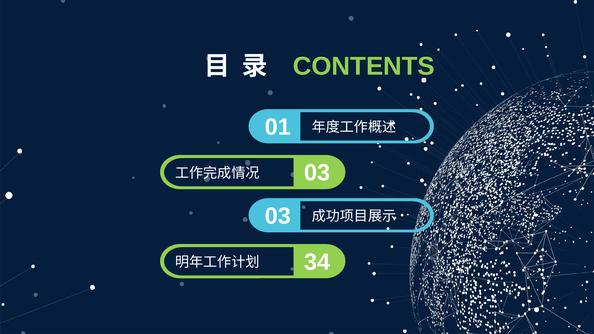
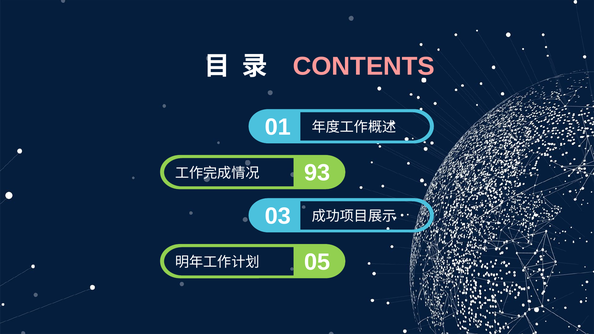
CONTENTS colour: light green -> pink (364, 66)
03: 03 -> 93 (317, 173)
34: 34 -> 05 (317, 262)
